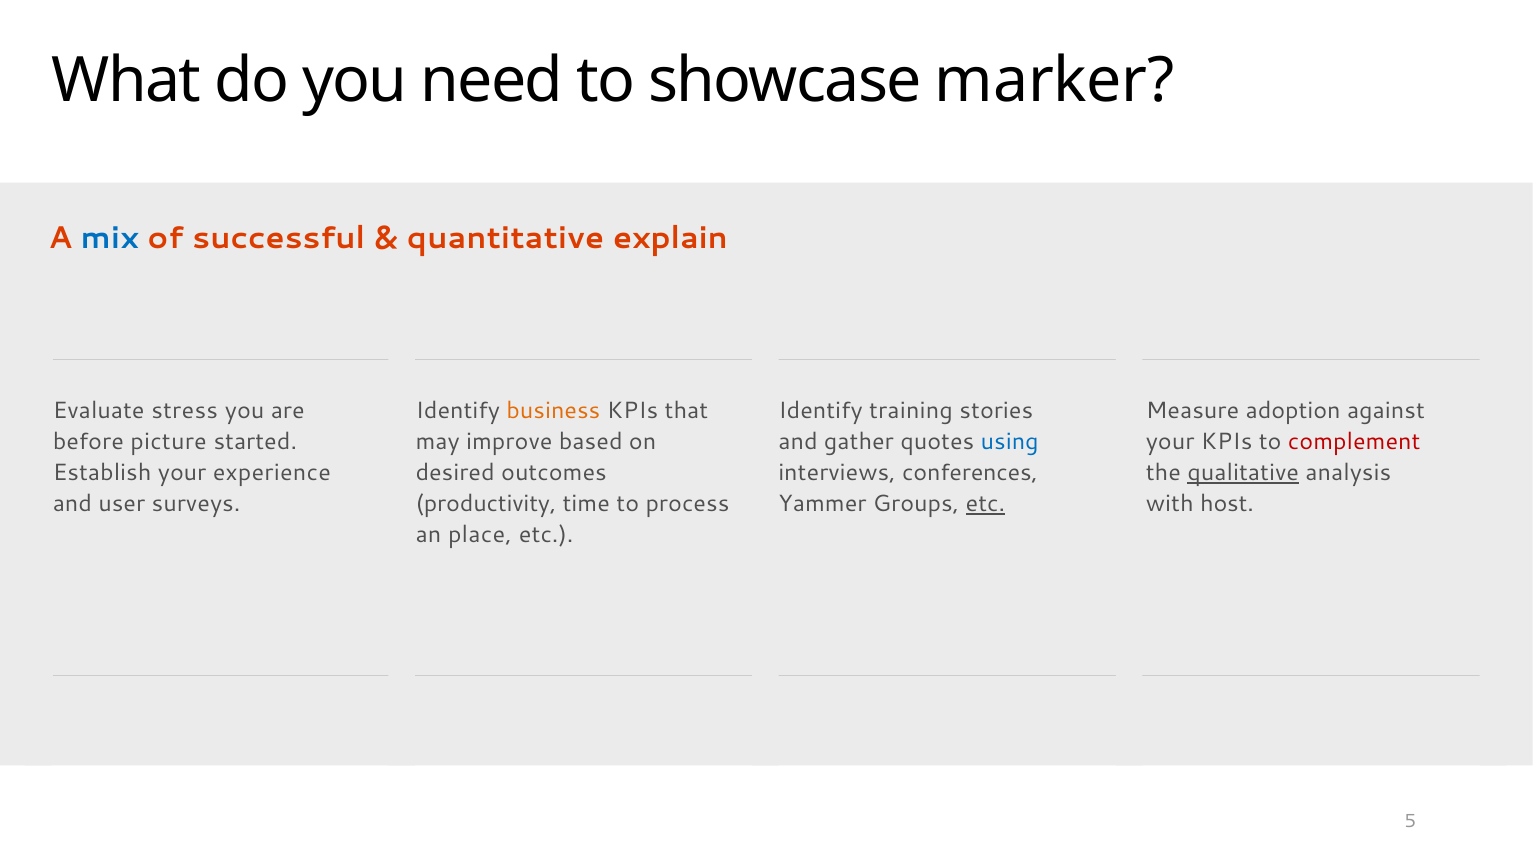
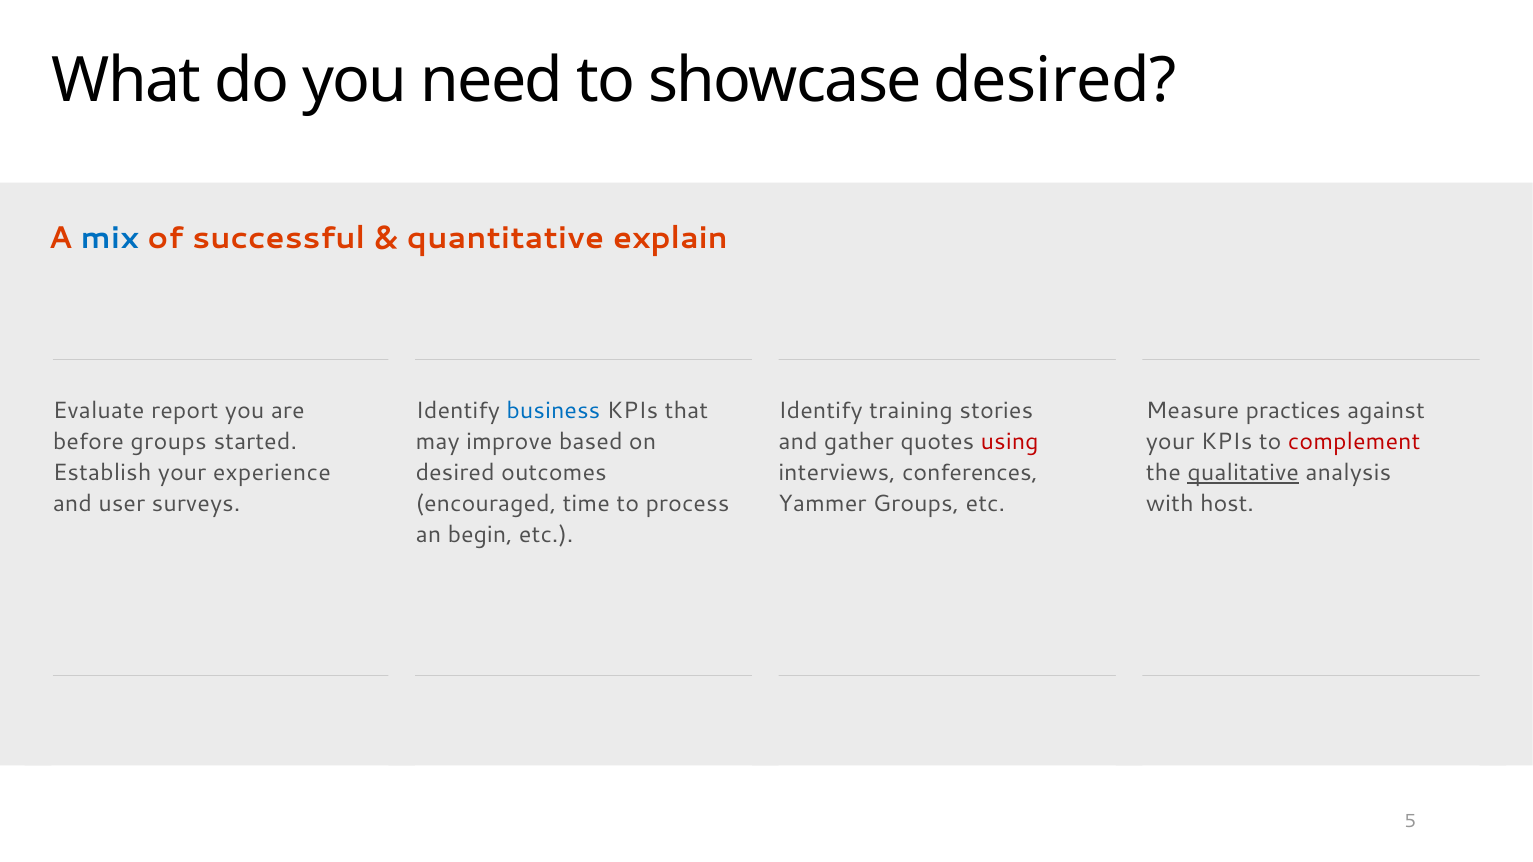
showcase marker: marker -> desired (1055, 81)
stress: stress -> report (185, 411)
business colour: orange -> blue (553, 411)
adoption: adoption -> practices (1293, 411)
before picture: picture -> groups (169, 442)
using colour: blue -> red (1010, 442)
productivity: productivity -> encouraged (486, 504)
etc underline: present -> none (985, 504)
place: place -> begin (480, 535)
